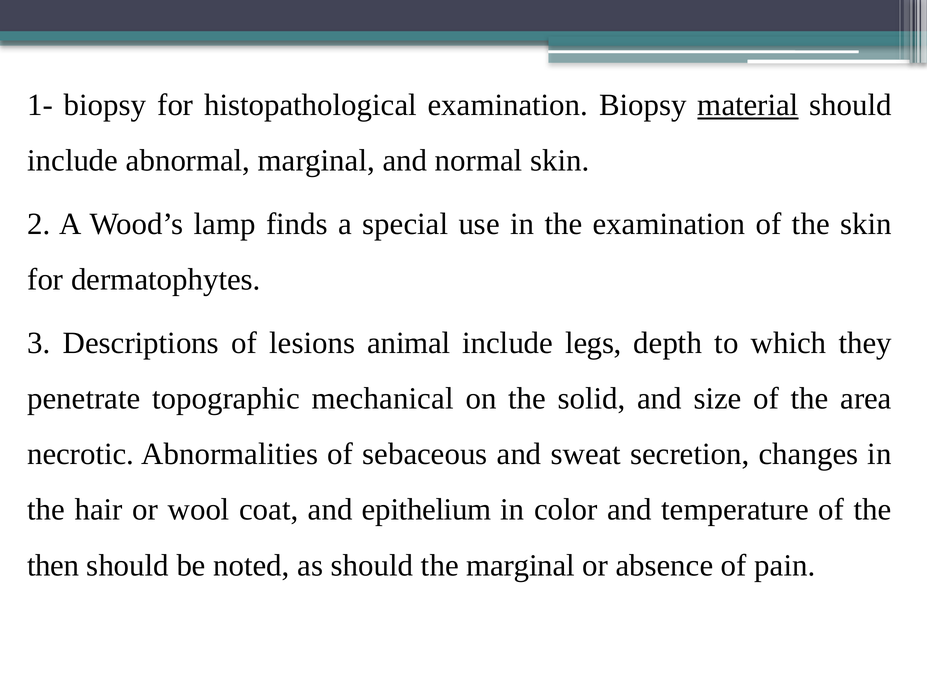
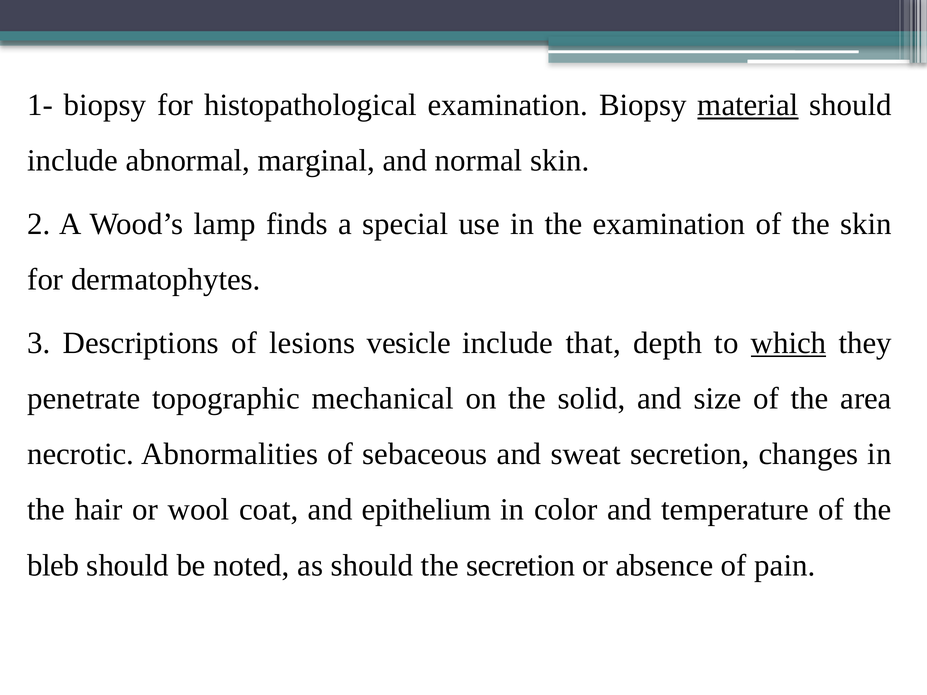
animal: animal -> vesicle (409, 343)
legs: legs -> that (593, 343)
which underline: none -> present (788, 343)
then: then -> bleb (53, 566)
the marginal: marginal -> secretion (521, 566)
